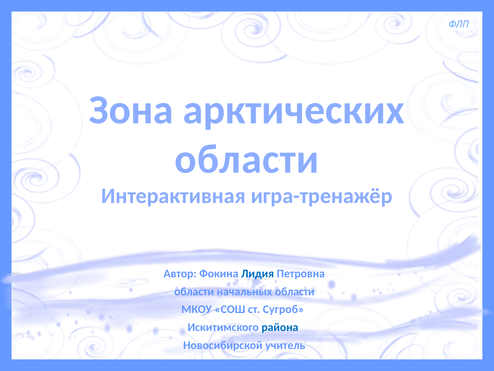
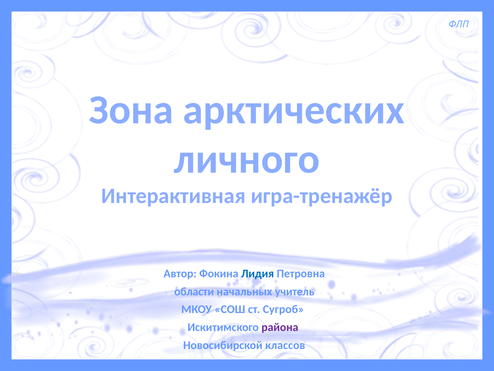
области: области -> личного (247, 159)
начальных области: области -> учитель (295, 291)
района colour: blue -> purple (280, 327)
учитель: учитель -> классов (285, 345)
